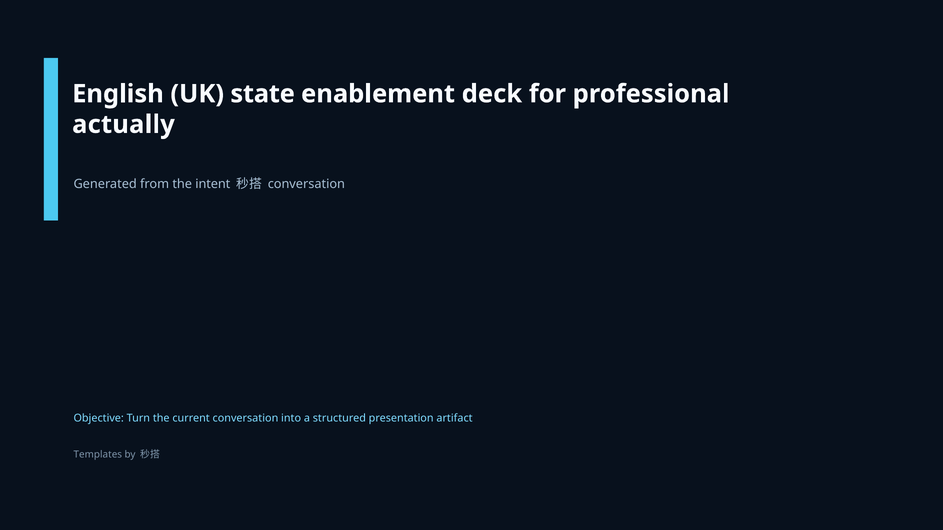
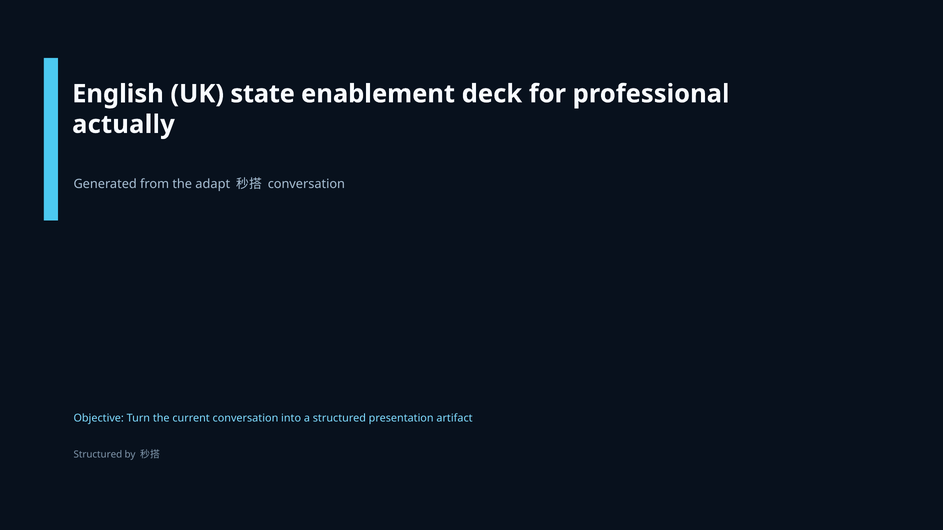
intent: intent -> adapt (213, 184)
Templates: Templates -> Structured (98, 455)
